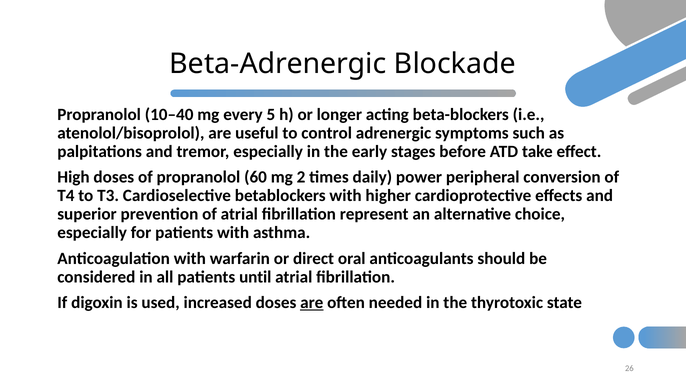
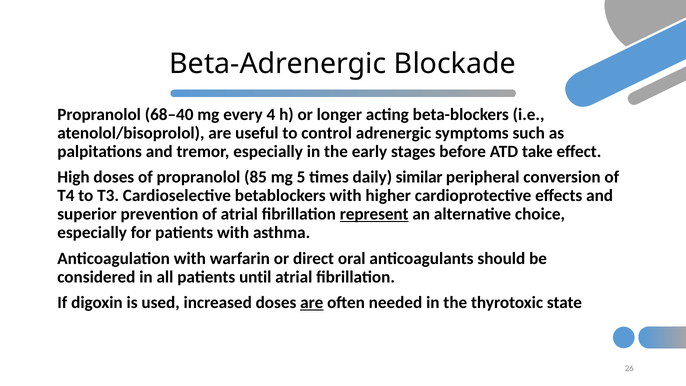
10–40: 10–40 -> 68–40 (169, 114)
5: 5 -> 4 (271, 114)
60: 60 -> 85 (256, 177)
2: 2 -> 5 (301, 177)
power: power -> similar (419, 177)
represent underline: none -> present (374, 214)
